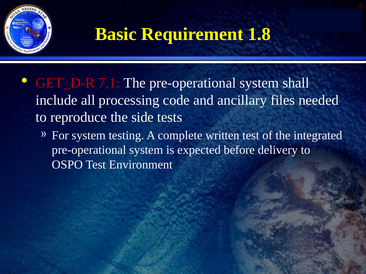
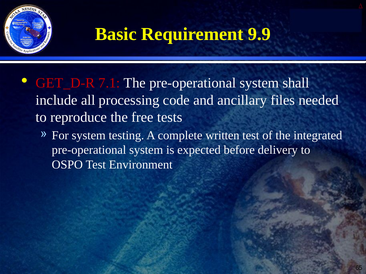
1.8: 1.8 -> 9.9 (259, 34)
side: side -> free (143, 117)
